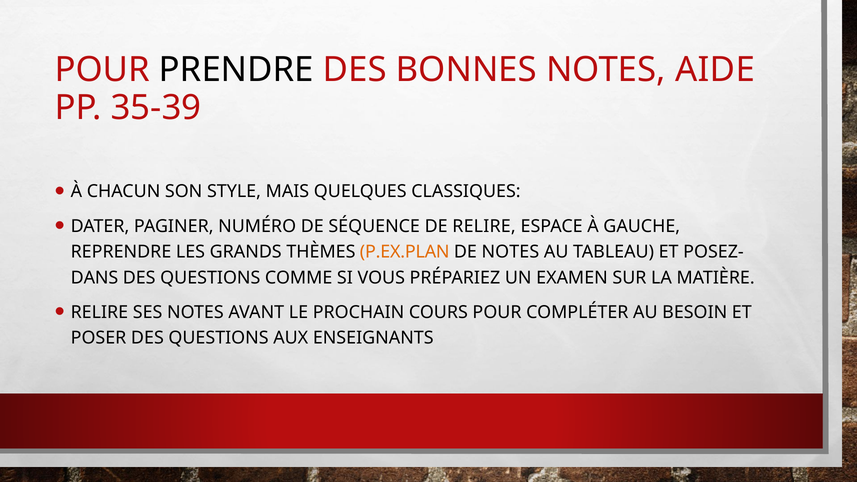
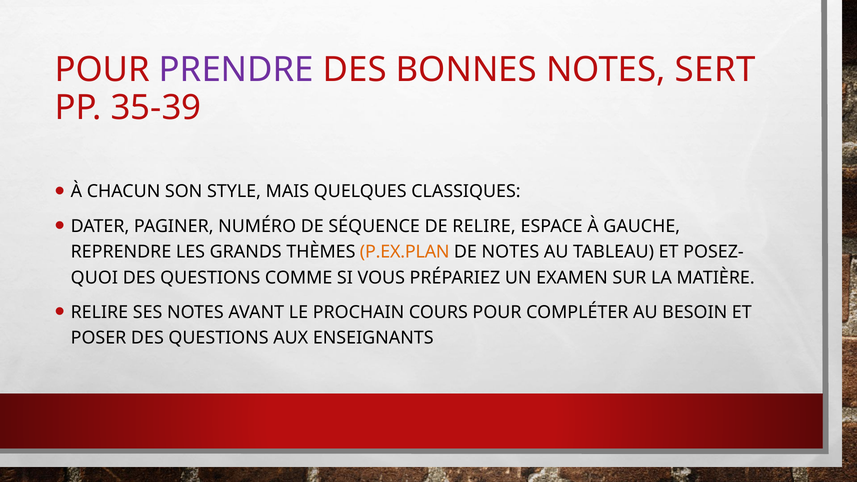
PRENDRE colour: black -> purple (236, 70)
AIDE: AIDE -> SERT (715, 70)
DANS: DANS -> QUOI (94, 278)
